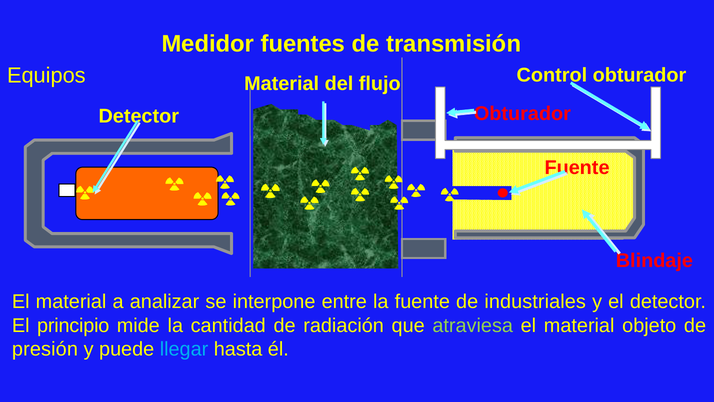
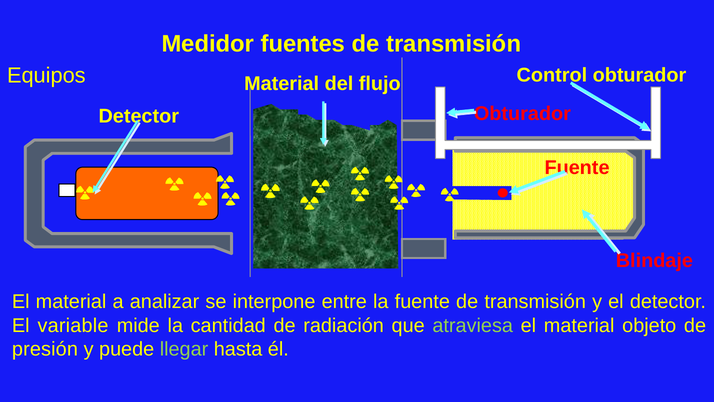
fuente de industriales: industriales -> transmisión (535, 301)
principio: principio -> variable (73, 325)
llegar colour: light blue -> light green (184, 349)
